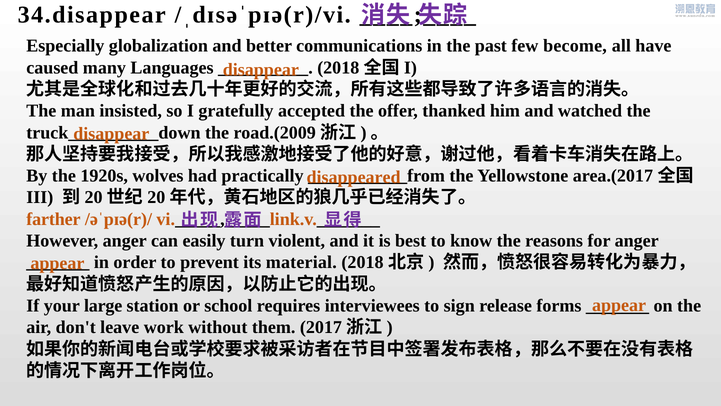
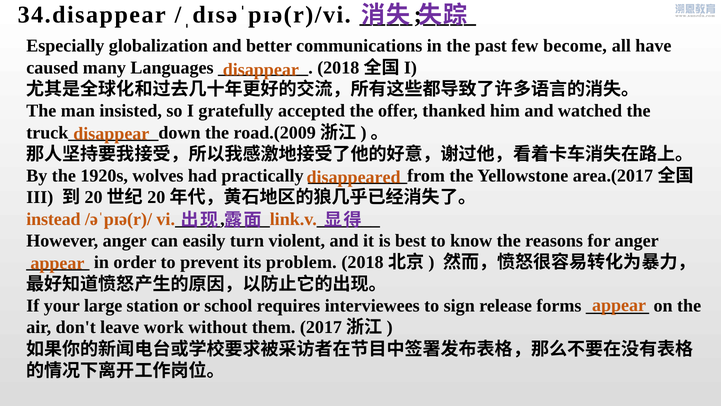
farther: farther -> instead (53, 219)
material: material -> problem (301, 262)
